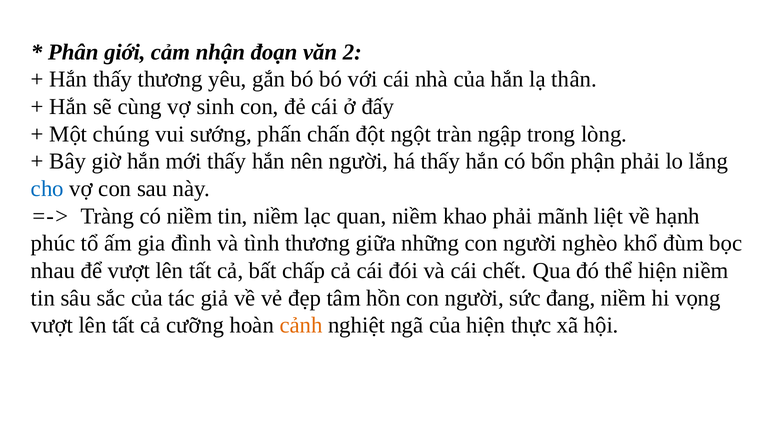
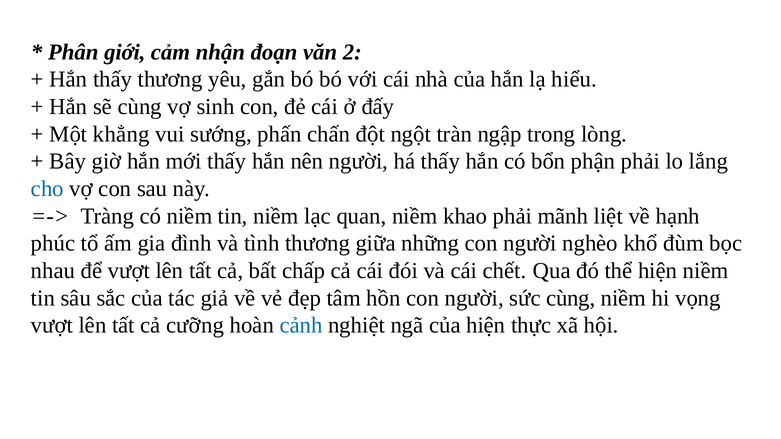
thân: thân -> hiểu (574, 80)
chúng: chúng -> khẳng (121, 134)
sức đang: đang -> cùng (571, 298)
cảnh colour: orange -> blue (301, 326)
